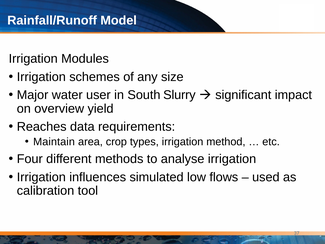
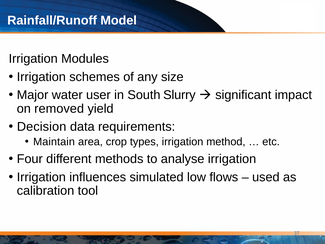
overview: overview -> removed (59, 109)
Reaches: Reaches -> Decision (42, 127)
